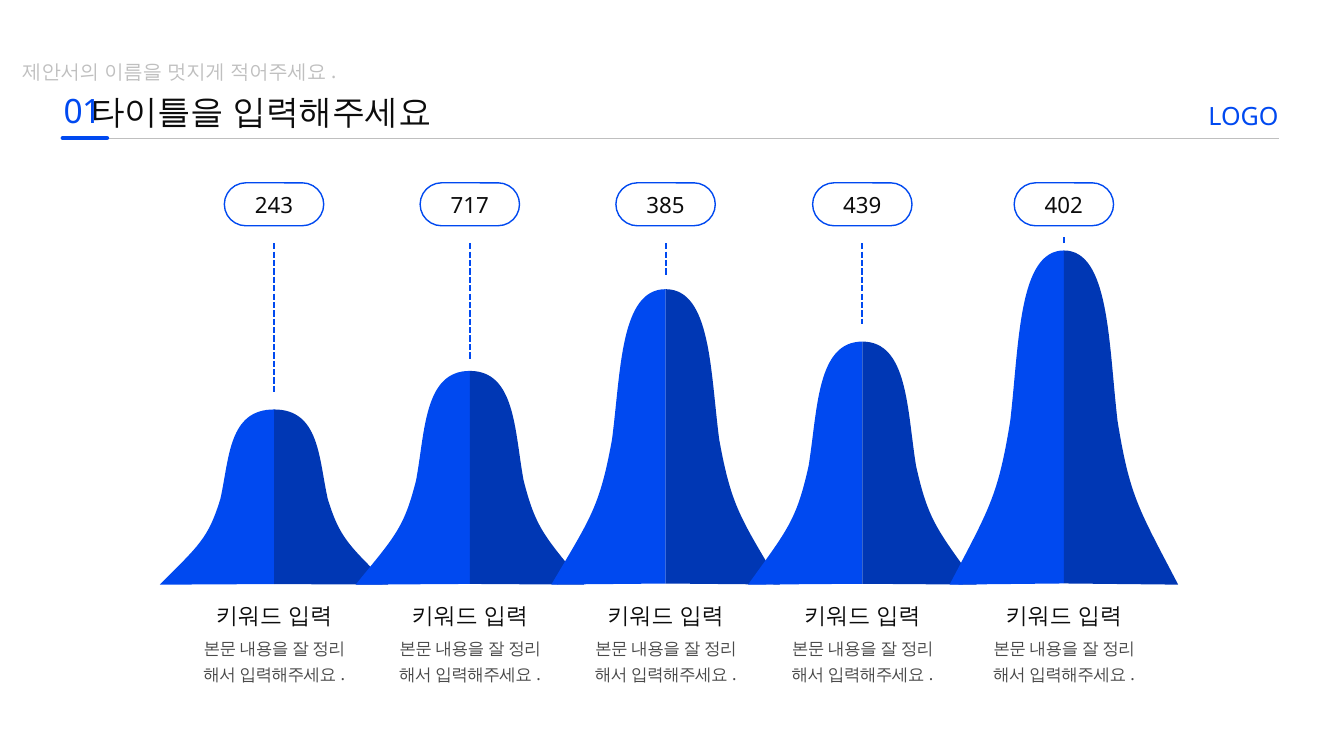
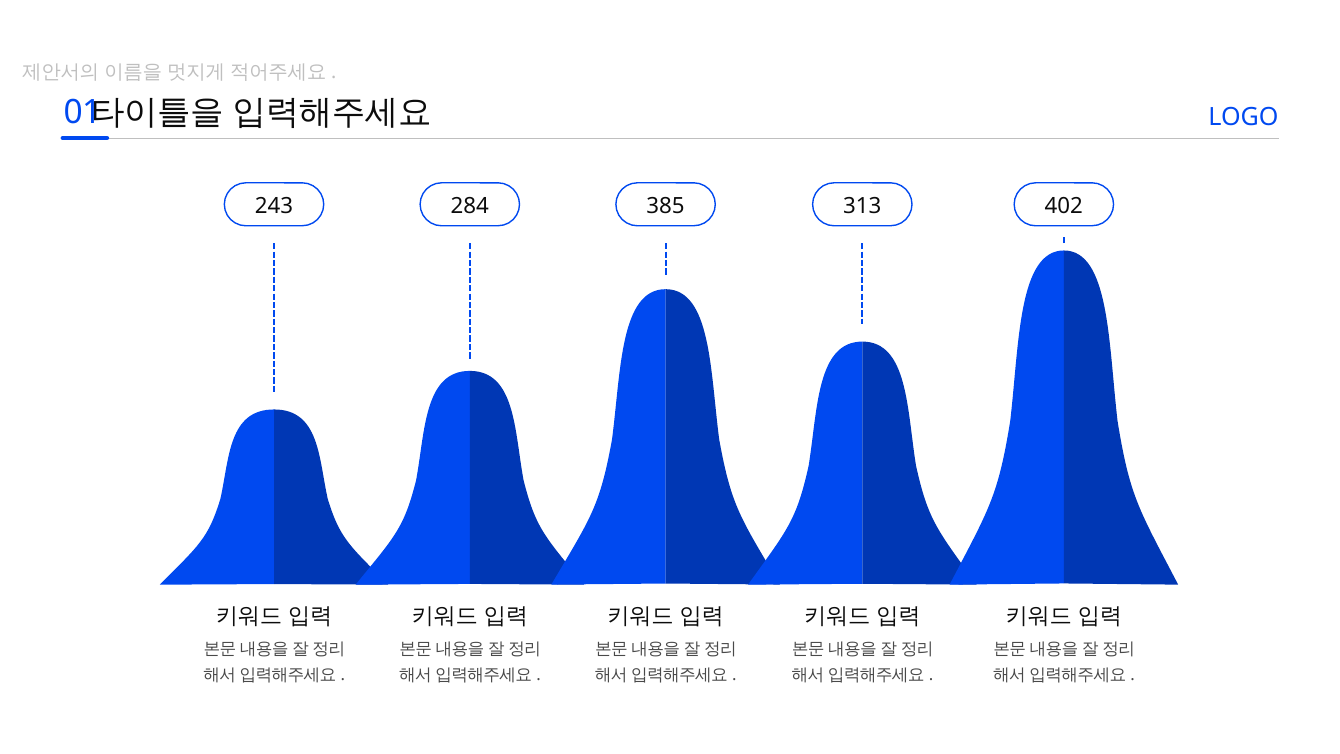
717: 717 -> 284 (470, 206)
439: 439 -> 313 (862, 206)
